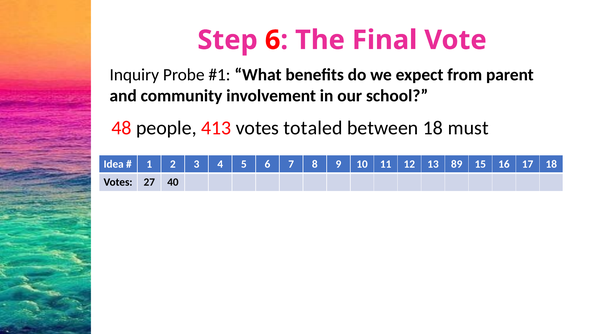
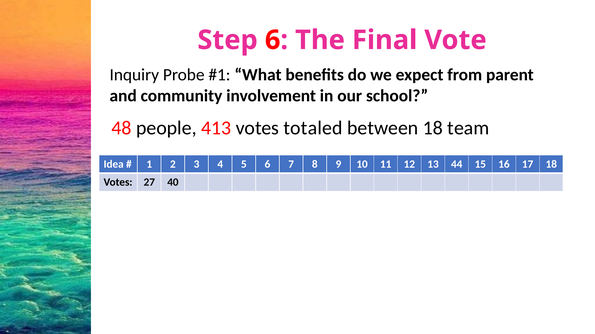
must: must -> team (468, 128)
89: 89 -> 44 (457, 165)
